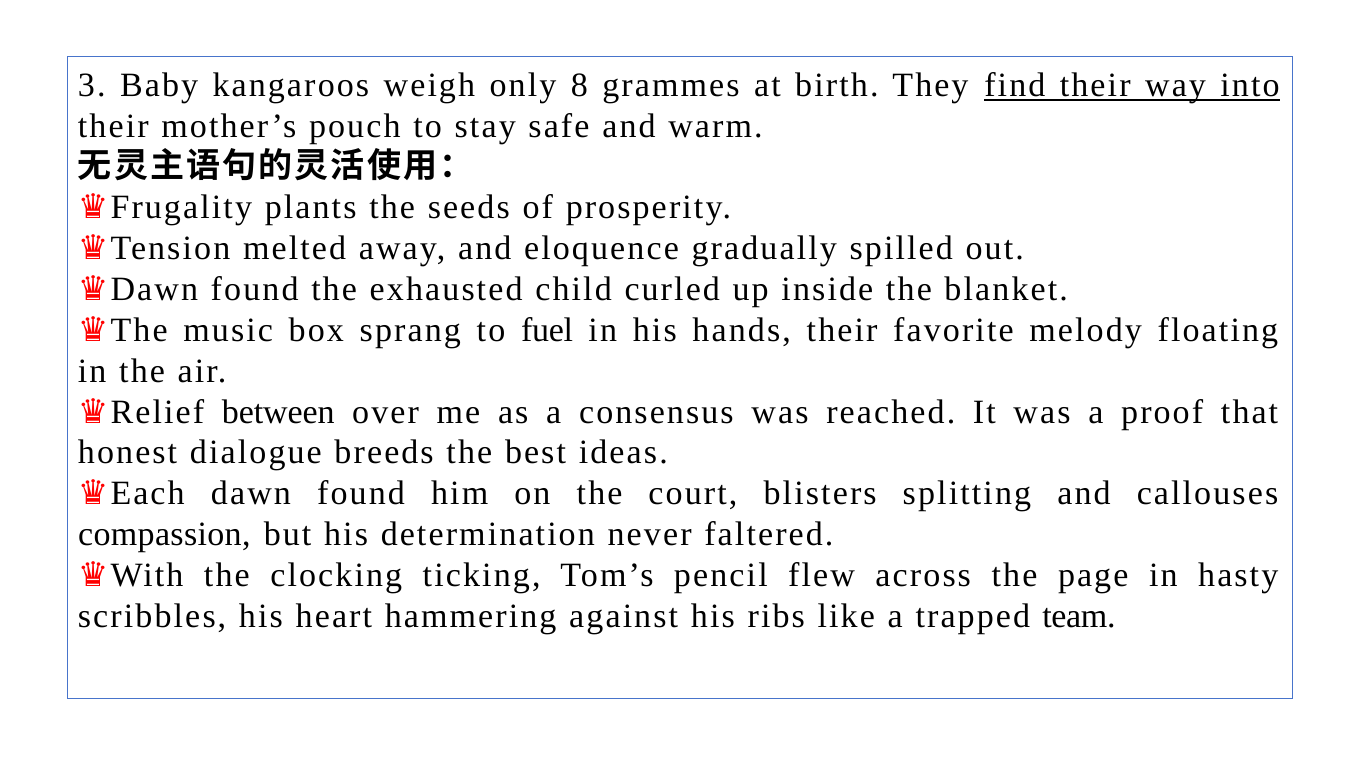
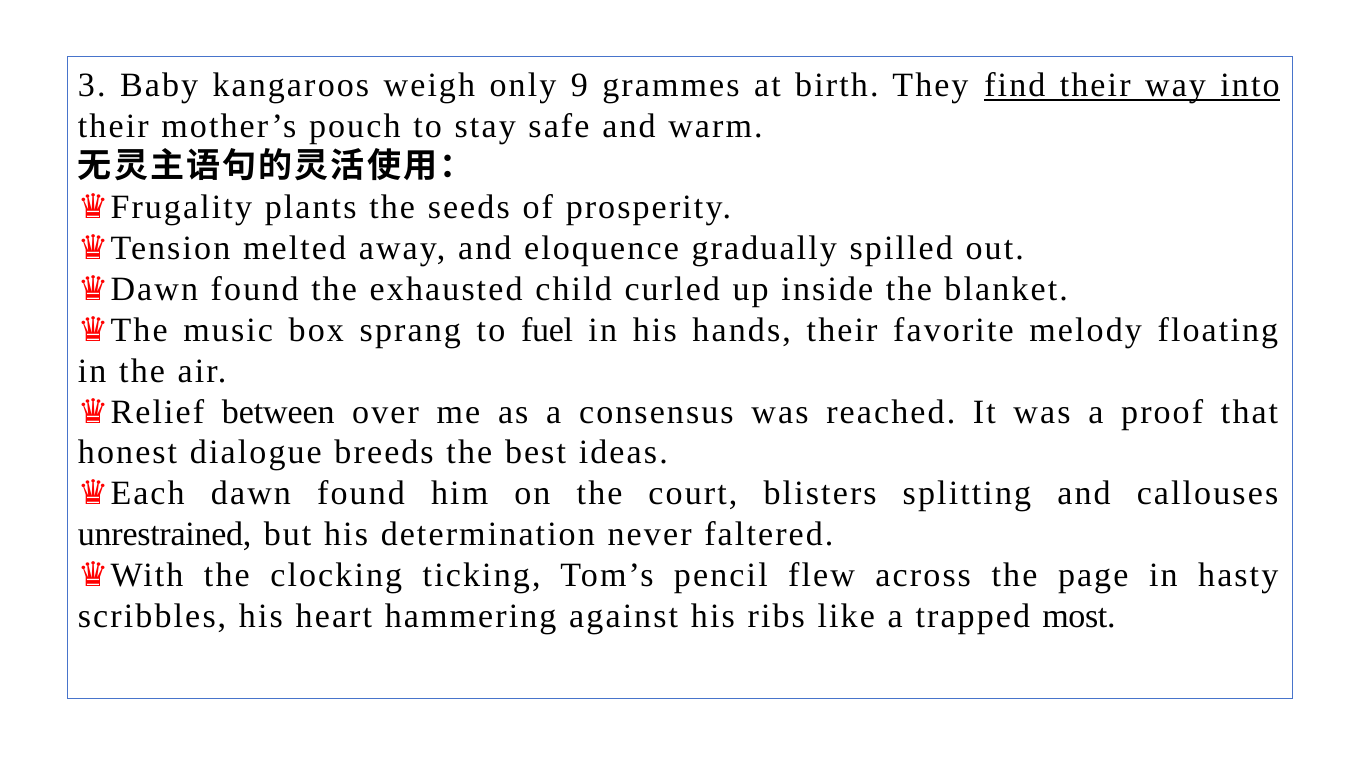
8: 8 -> 9 (579, 85)
compassion: compassion -> unrestrained (165, 534)
team: team -> most (1079, 616)
